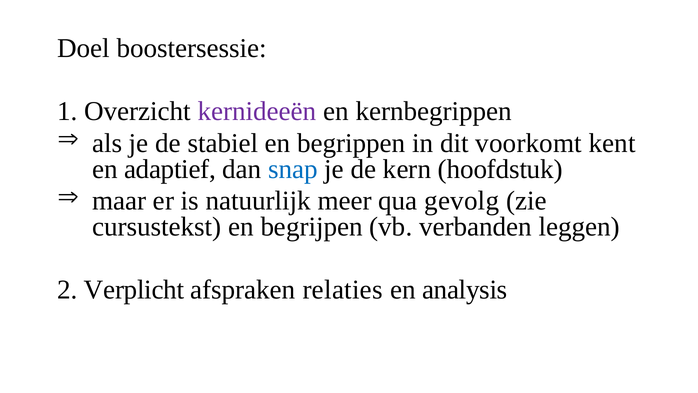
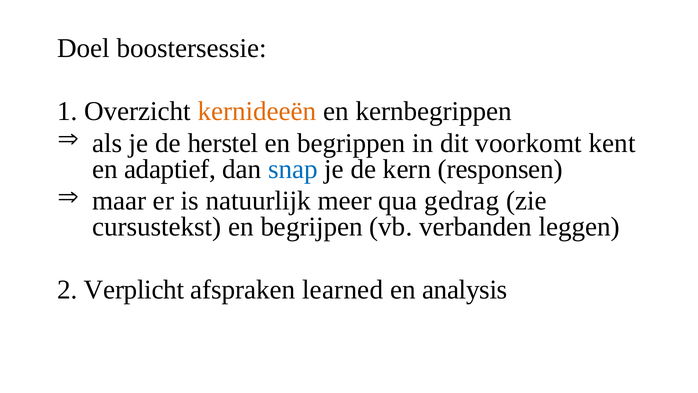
kernideeën colour: purple -> orange (257, 111)
stabiel: stabiel -> herstel (223, 143)
hoofdstuk: hoofdstuk -> responsen (500, 169)
gevolg: gevolg -> gedrag (462, 201)
relaties: relaties -> learned (343, 290)
